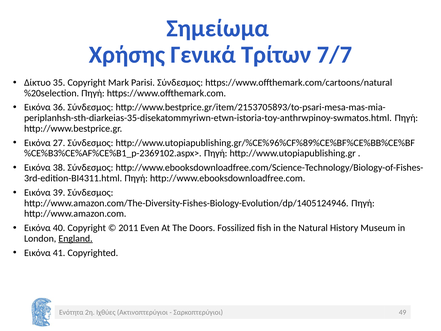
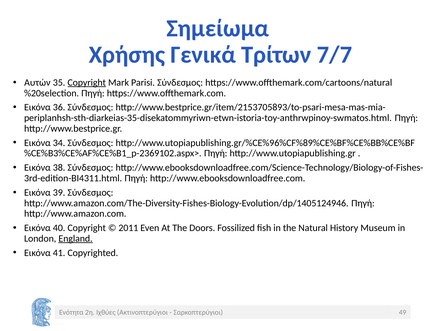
Δίκτυο: Δίκτυο -> Αυτών (37, 83)
Copyright underline: none -> present (87, 83)
27: 27 -> 34 (59, 143)
